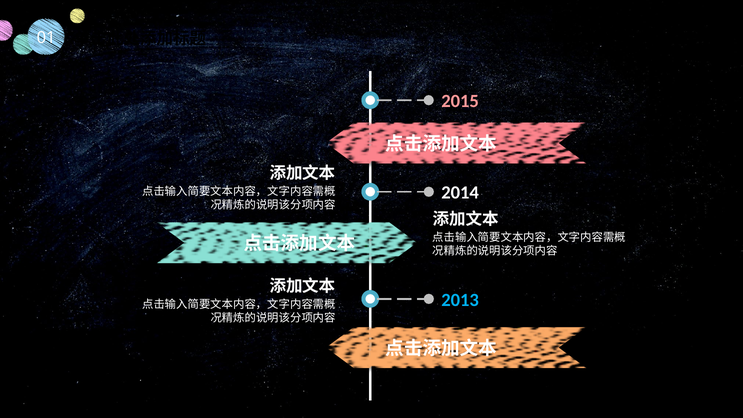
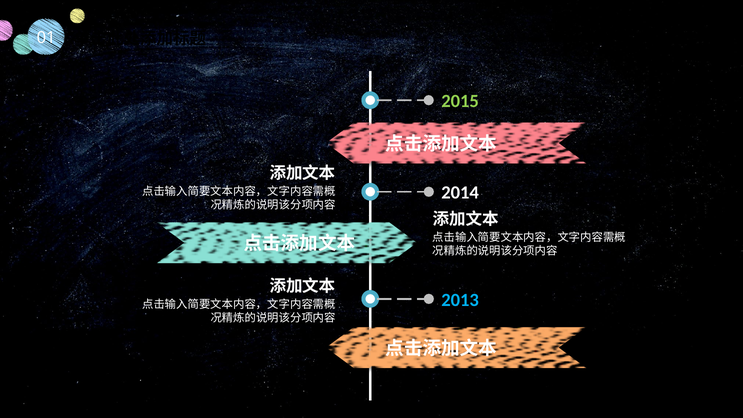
2015 colour: pink -> light green (460, 101)
